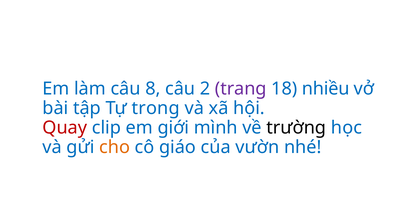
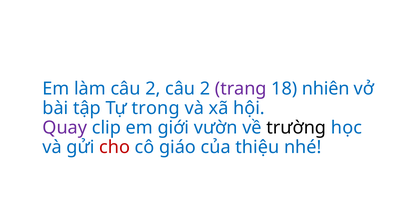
làm câu 8: 8 -> 2 (153, 89)
nhiều: nhiều -> nhiên (326, 89)
Quay colour: red -> purple (65, 128)
mình: mình -> vườn (216, 128)
cho colour: orange -> red (115, 147)
vườn: vườn -> thiệu (257, 147)
